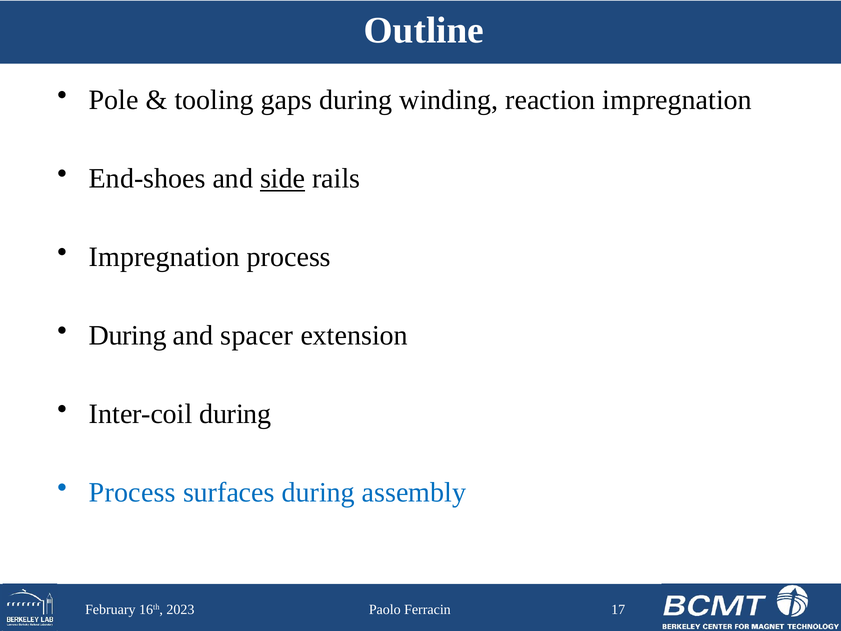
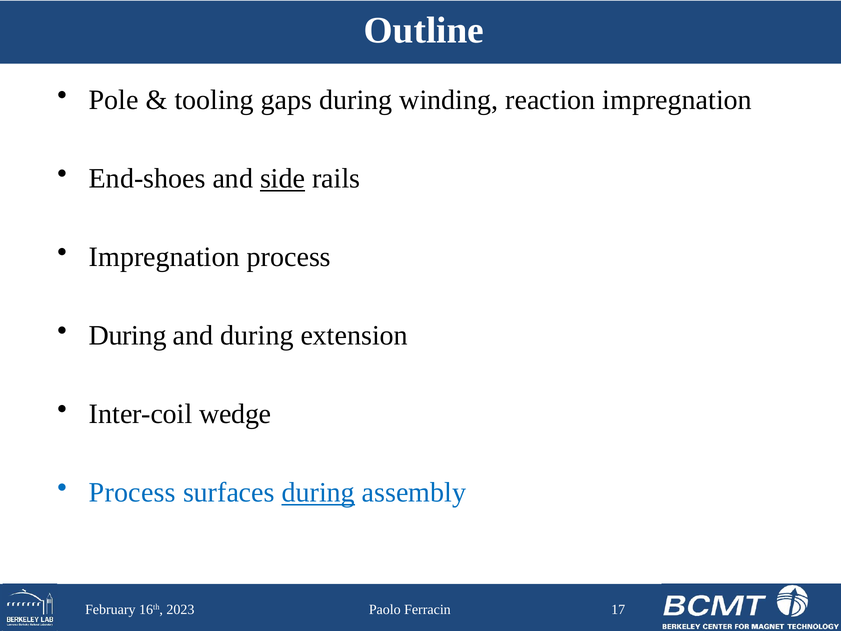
and spacer: spacer -> during (257, 335)
Inter-coil during: during -> wedge (235, 414)
during underline: none -> present (318, 492)
